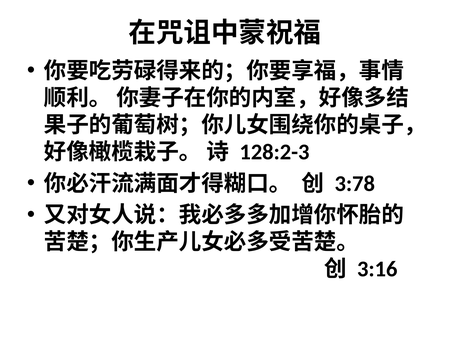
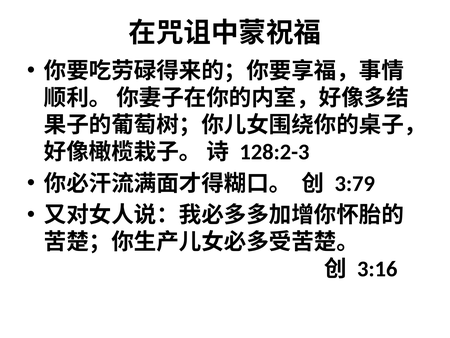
3:78: 3:78 -> 3:79 (355, 183)
